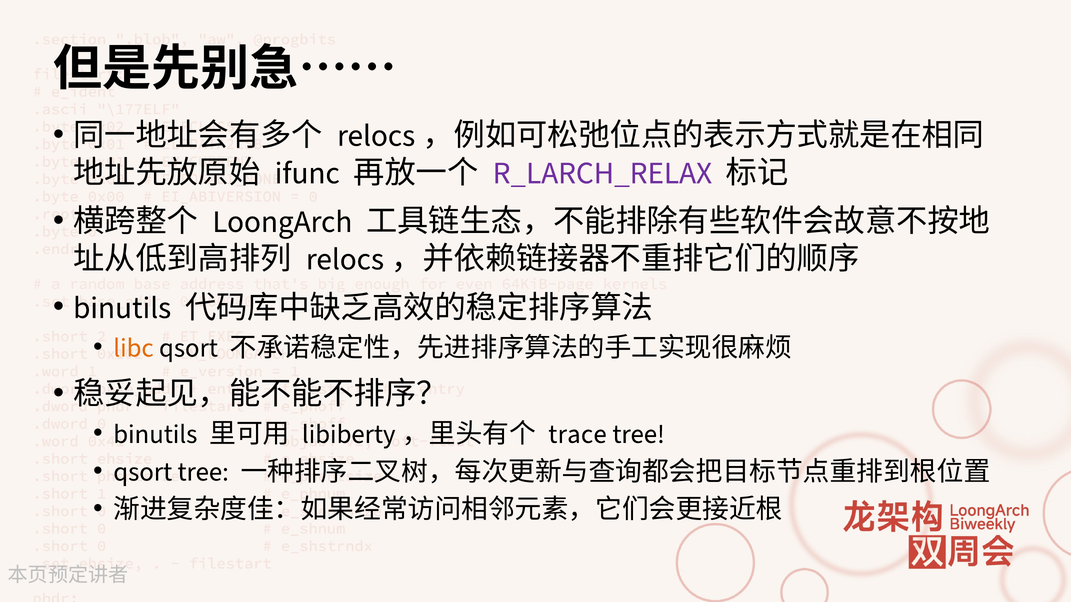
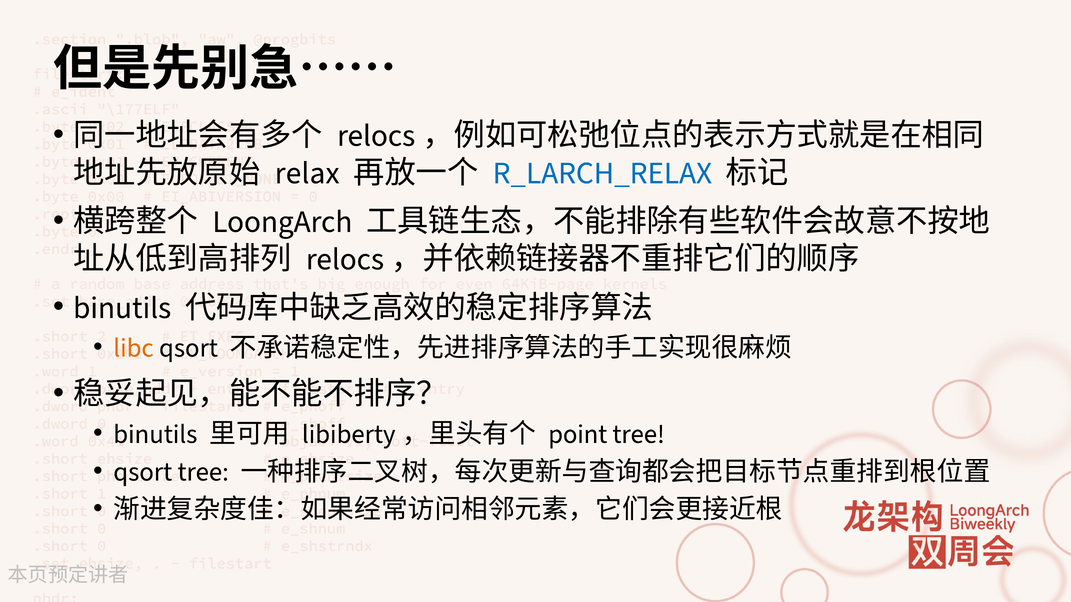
ifunc: ifunc -> relax (307, 173)
R_LARCH_RELAX colour: purple -> blue (602, 173)
trace: trace -> point (578, 434)
